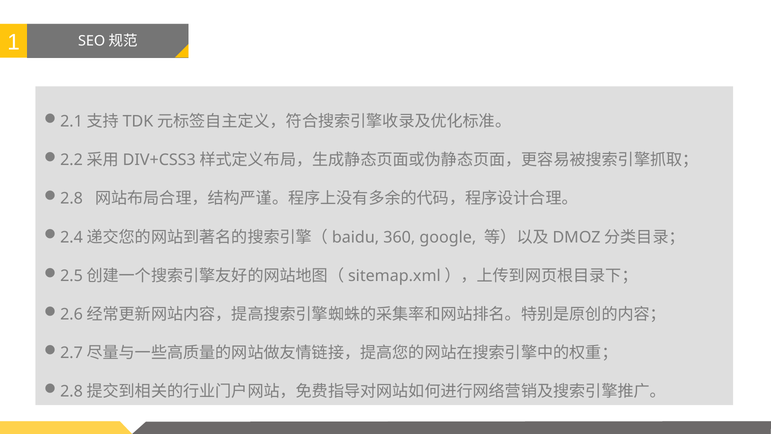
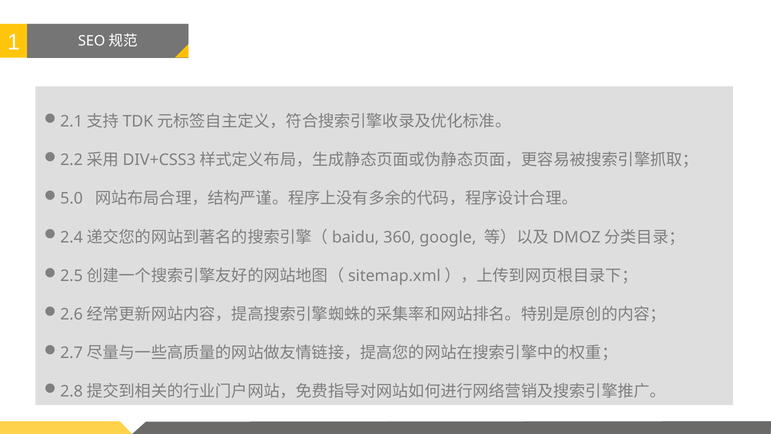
2.8: 2.8 -> 5.0 (72, 199)
